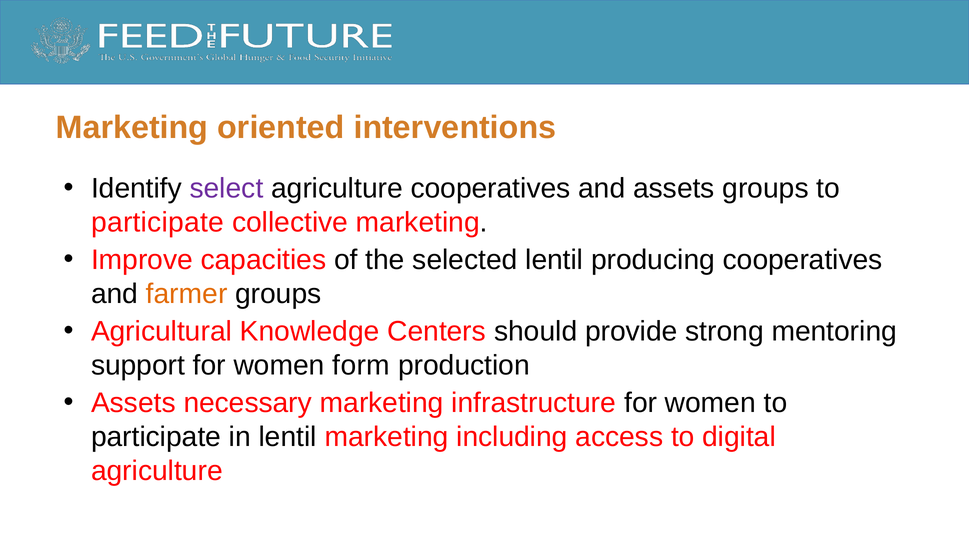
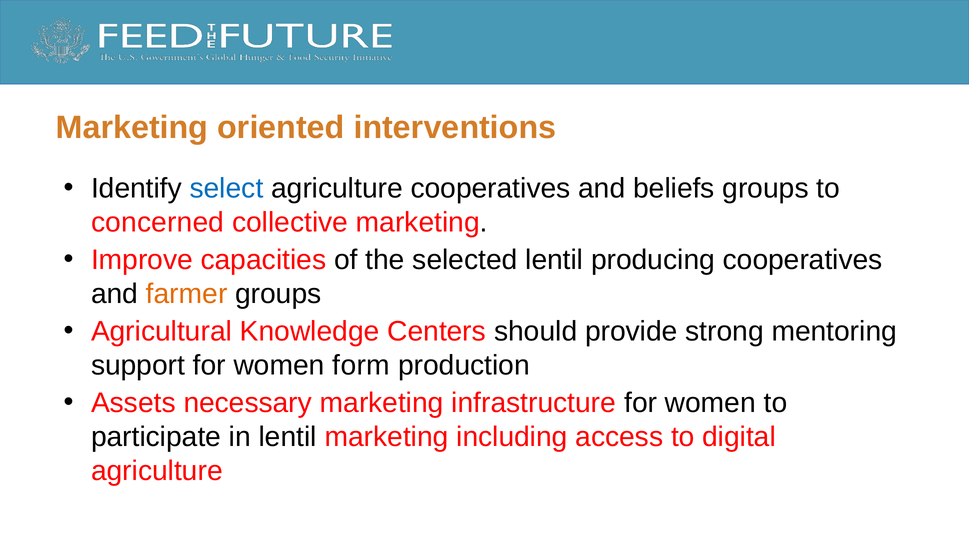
select colour: purple -> blue (226, 188)
and assets: assets -> beliefs (674, 188)
participate: participate -> concerned (158, 222)
